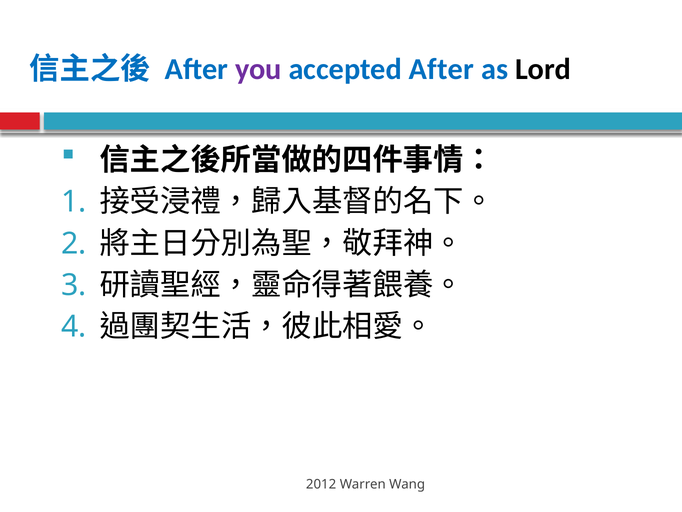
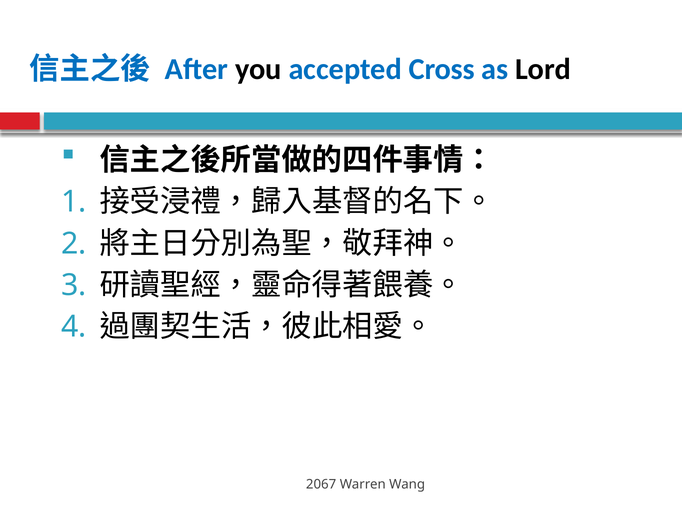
you colour: purple -> black (258, 69)
accepted After: After -> Cross (442, 69)
2012: 2012 -> 2067 (321, 484)
